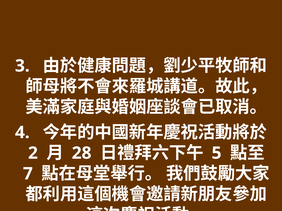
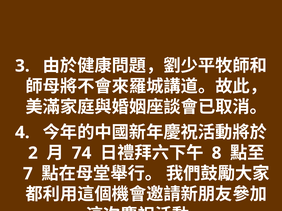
28: 28 -> 74 (82, 153)
5: 5 -> 8 (217, 153)
